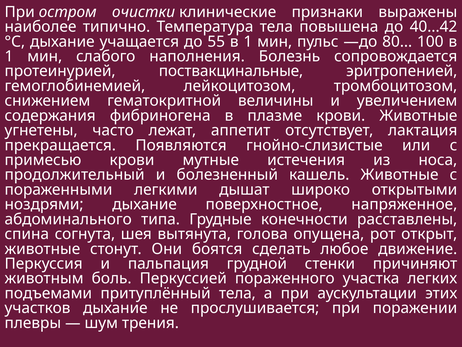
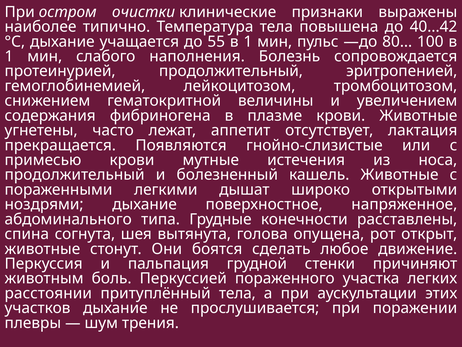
протеинурией поствакцинальные: поствакцинальные -> продолжительный (231, 71)
подъемами: подъемами -> расстоянии (48, 293)
